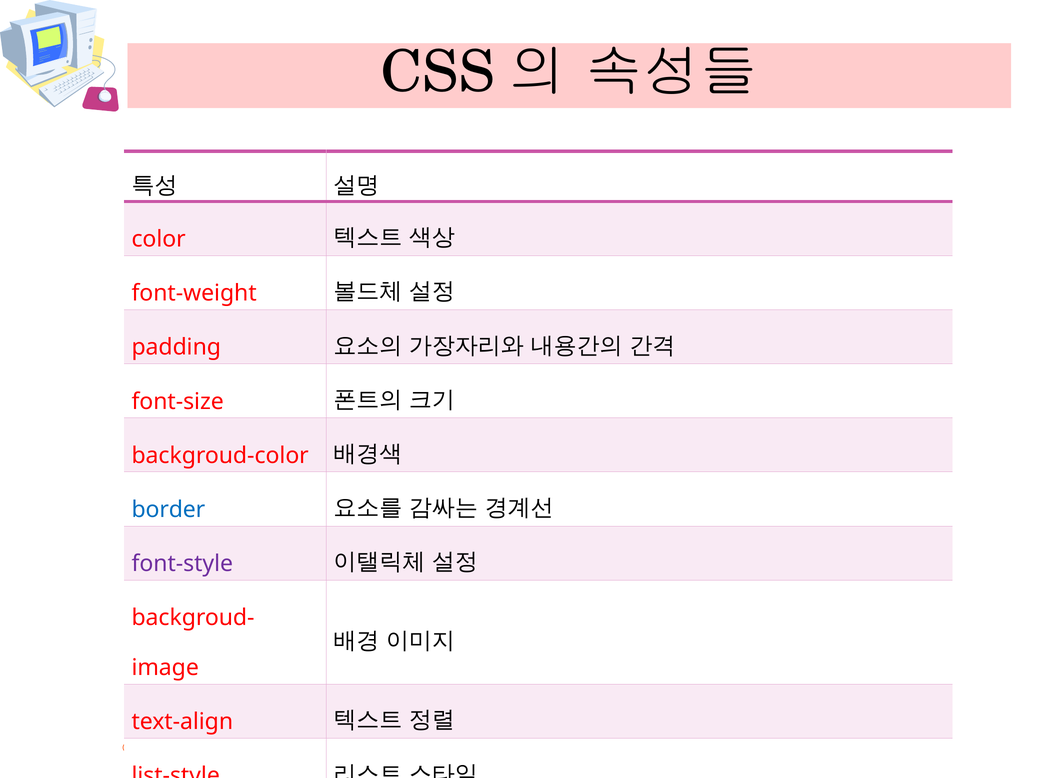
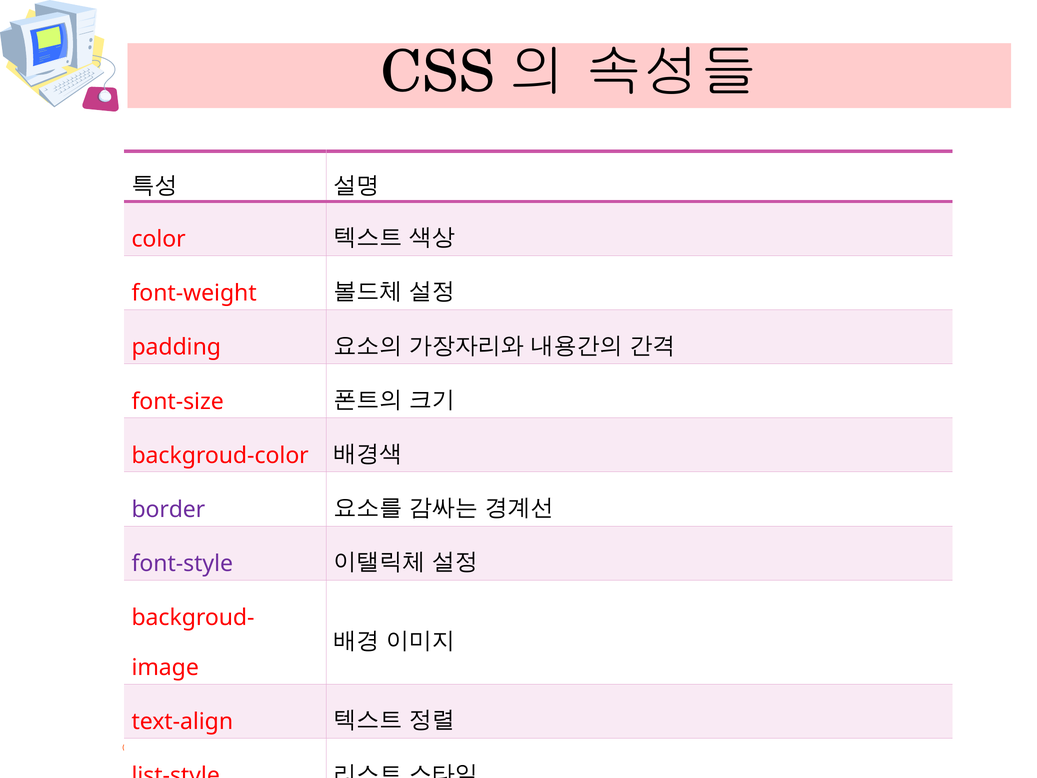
border colour: blue -> purple (168, 509)
